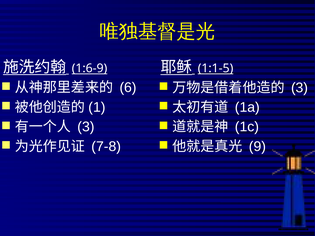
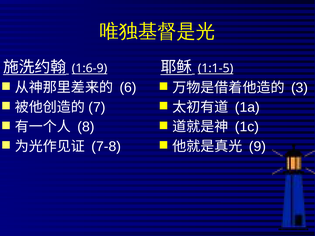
1: 1 -> 7 (97, 107)
3: 3 -> 8 (86, 127)
